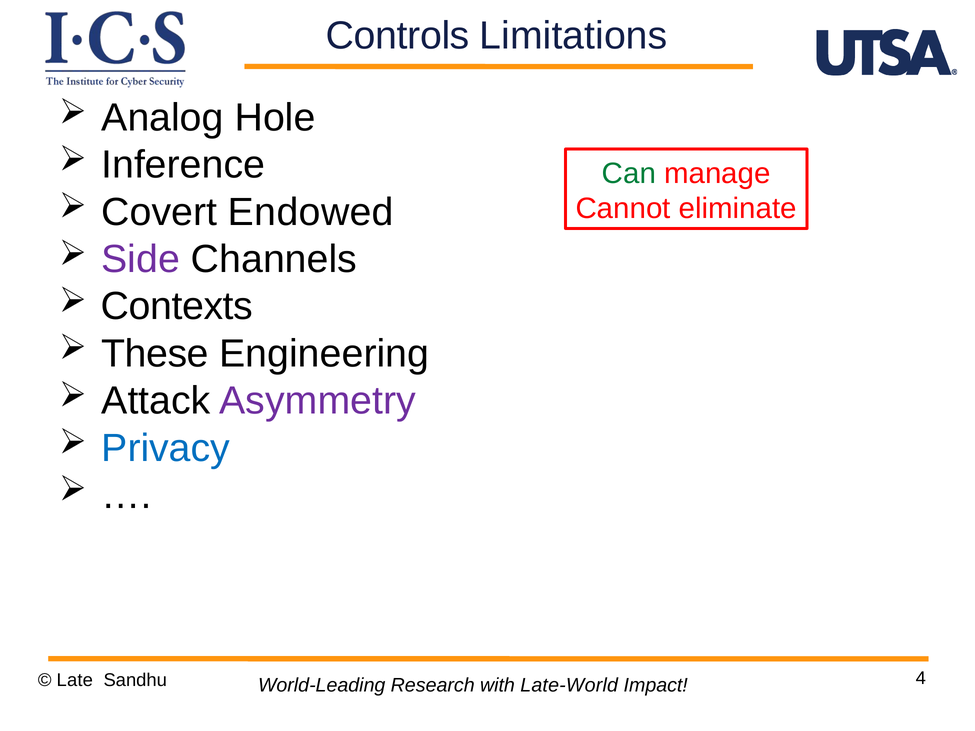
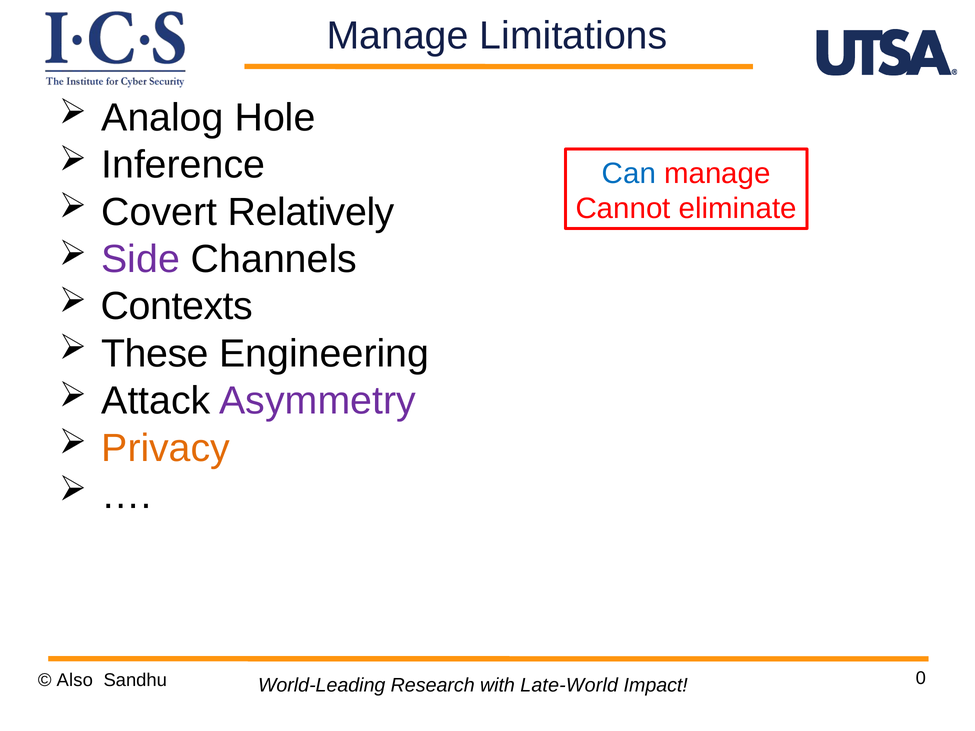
Controls: Controls -> Manage (398, 36)
Can colour: green -> blue (629, 173)
Endowed: Endowed -> Relatively (311, 212)
Privacy colour: blue -> orange (166, 448)
Late: Late -> Also (75, 680)
4: 4 -> 0 (921, 679)
